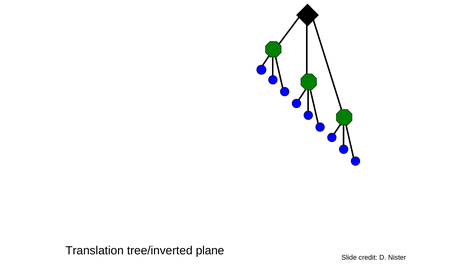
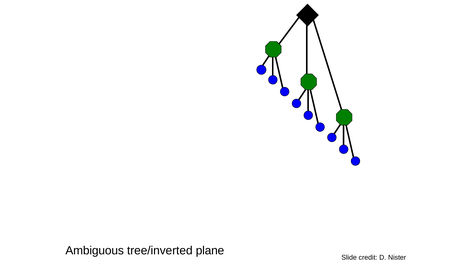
Translation: Translation -> Ambiguous (95, 250)
